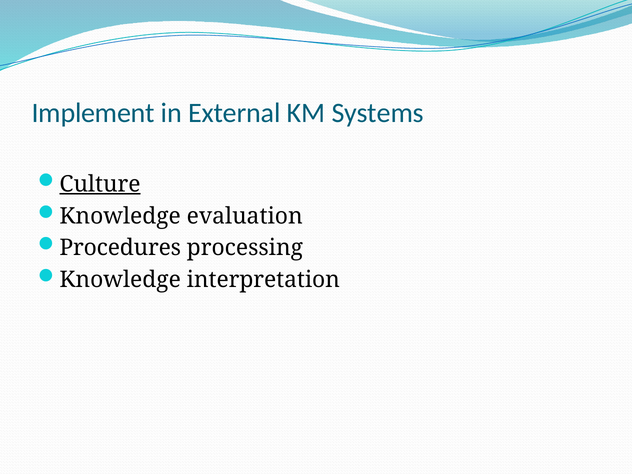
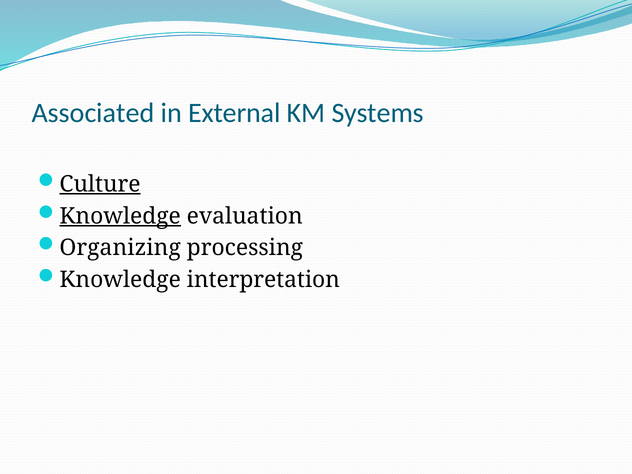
Implement: Implement -> Associated (93, 113)
Knowledge underline: none -> present (120, 216)
Procedures: Procedures -> Organizing (120, 248)
